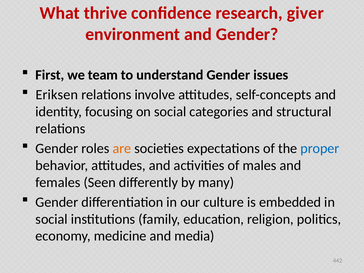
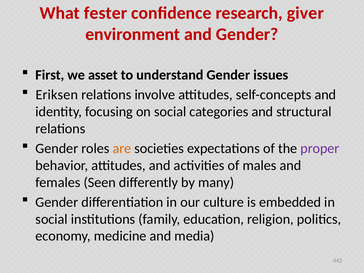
thrive: thrive -> fester (106, 13)
team: team -> asset (103, 75)
proper colour: blue -> purple (320, 148)
